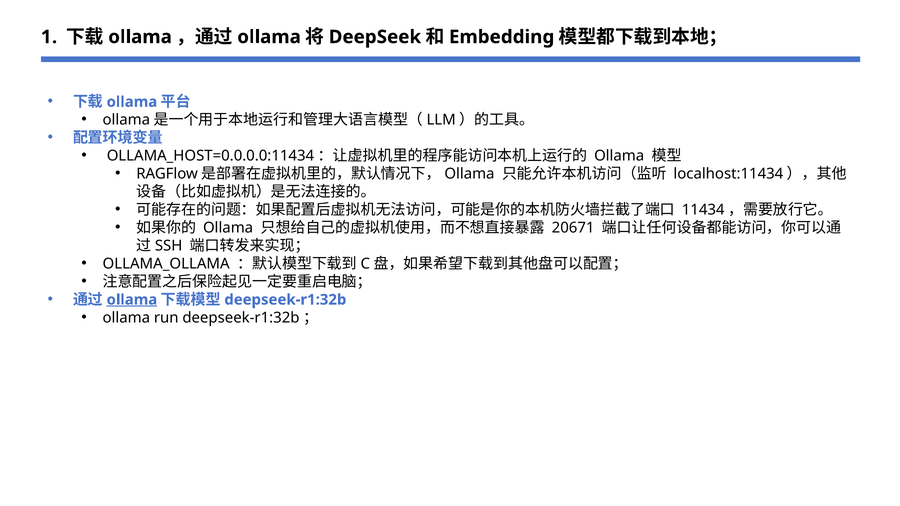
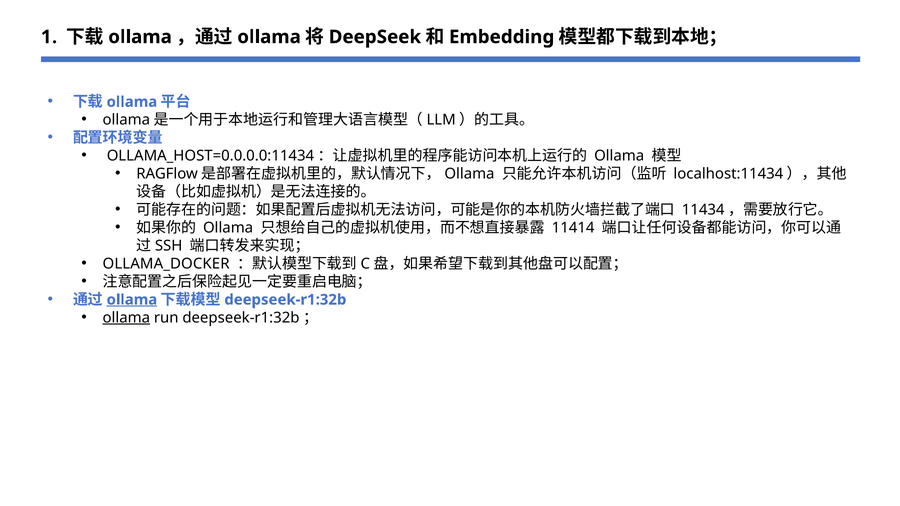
20671: 20671 -> 11414 (573, 228)
OLLAMA_OLLAMA: OLLAMA_OLLAMA -> OLLAMA_DOCKER (166, 264)
ollama underline: none -> present (126, 318)
